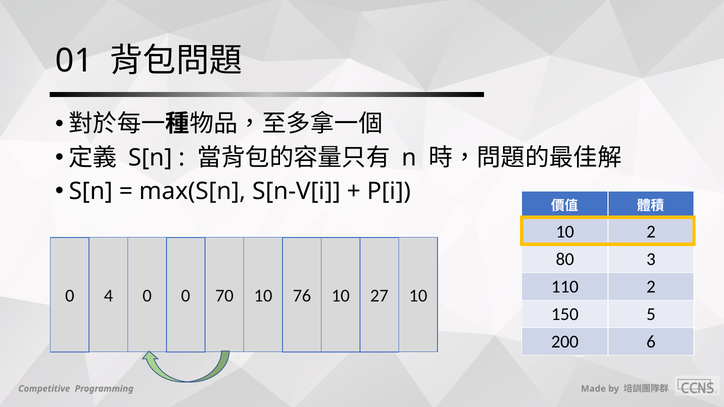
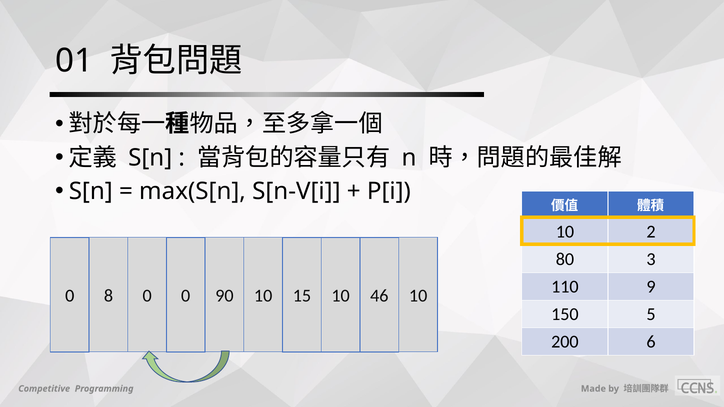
110 2: 2 -> 9 (651, 287)
4: 4 -> 8 (108, 296)
70: 70 -> 90 (224, 296)
76: 76 -> 15 (302, 296)
27: 27 -> 46 (379, 296)
